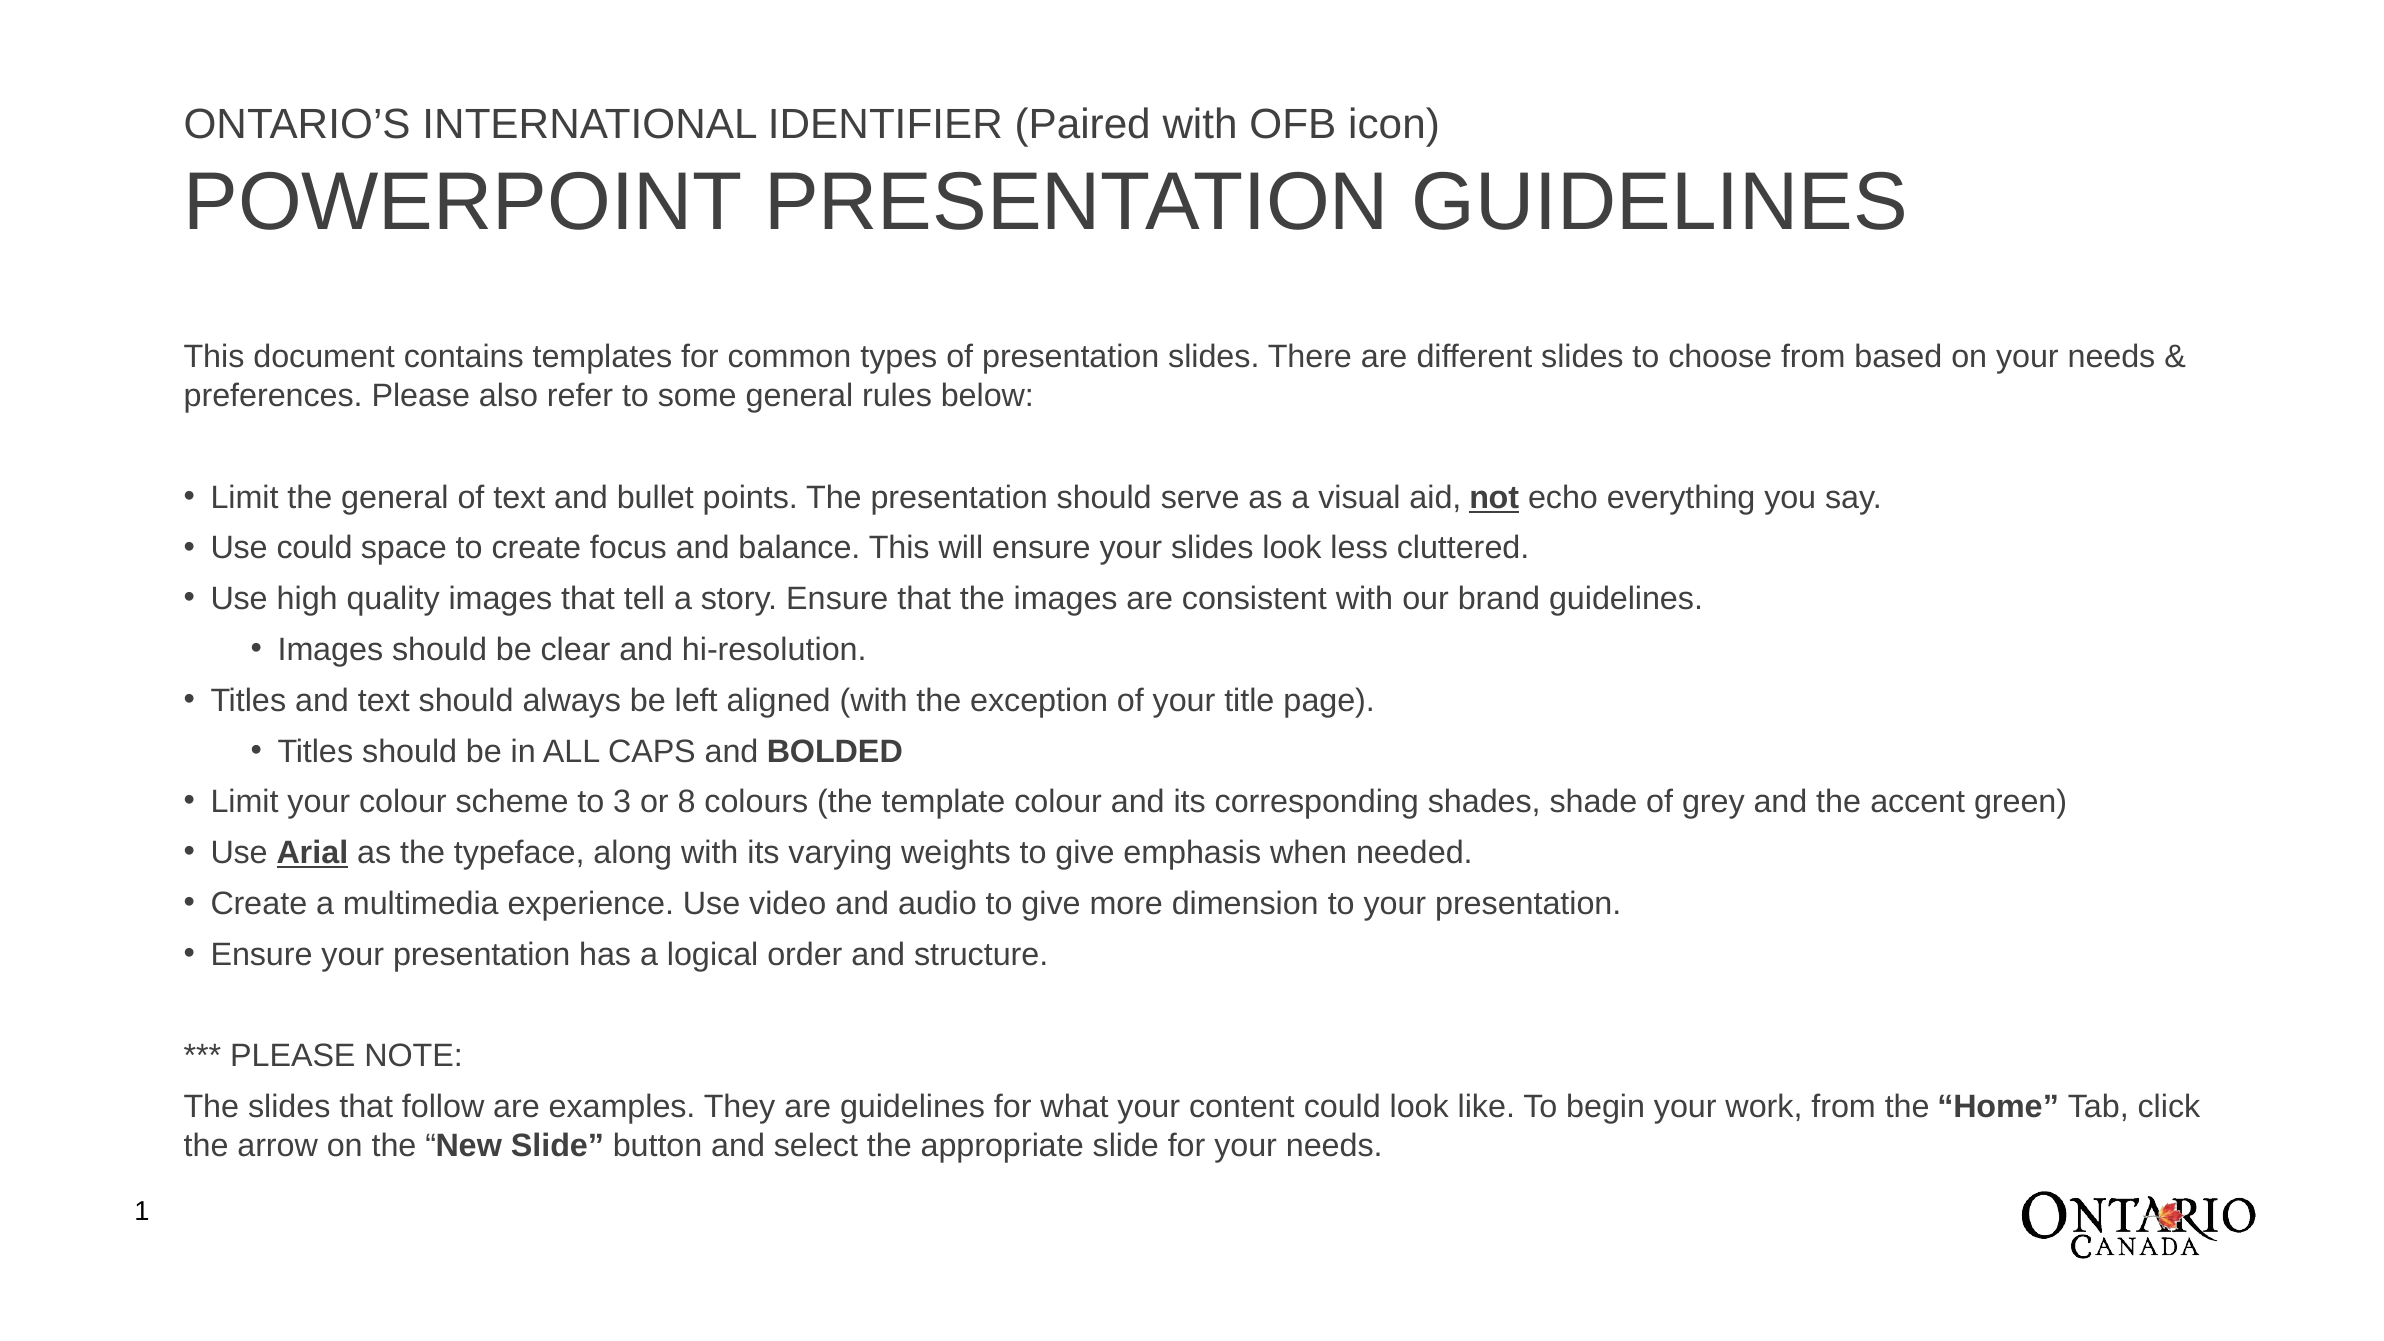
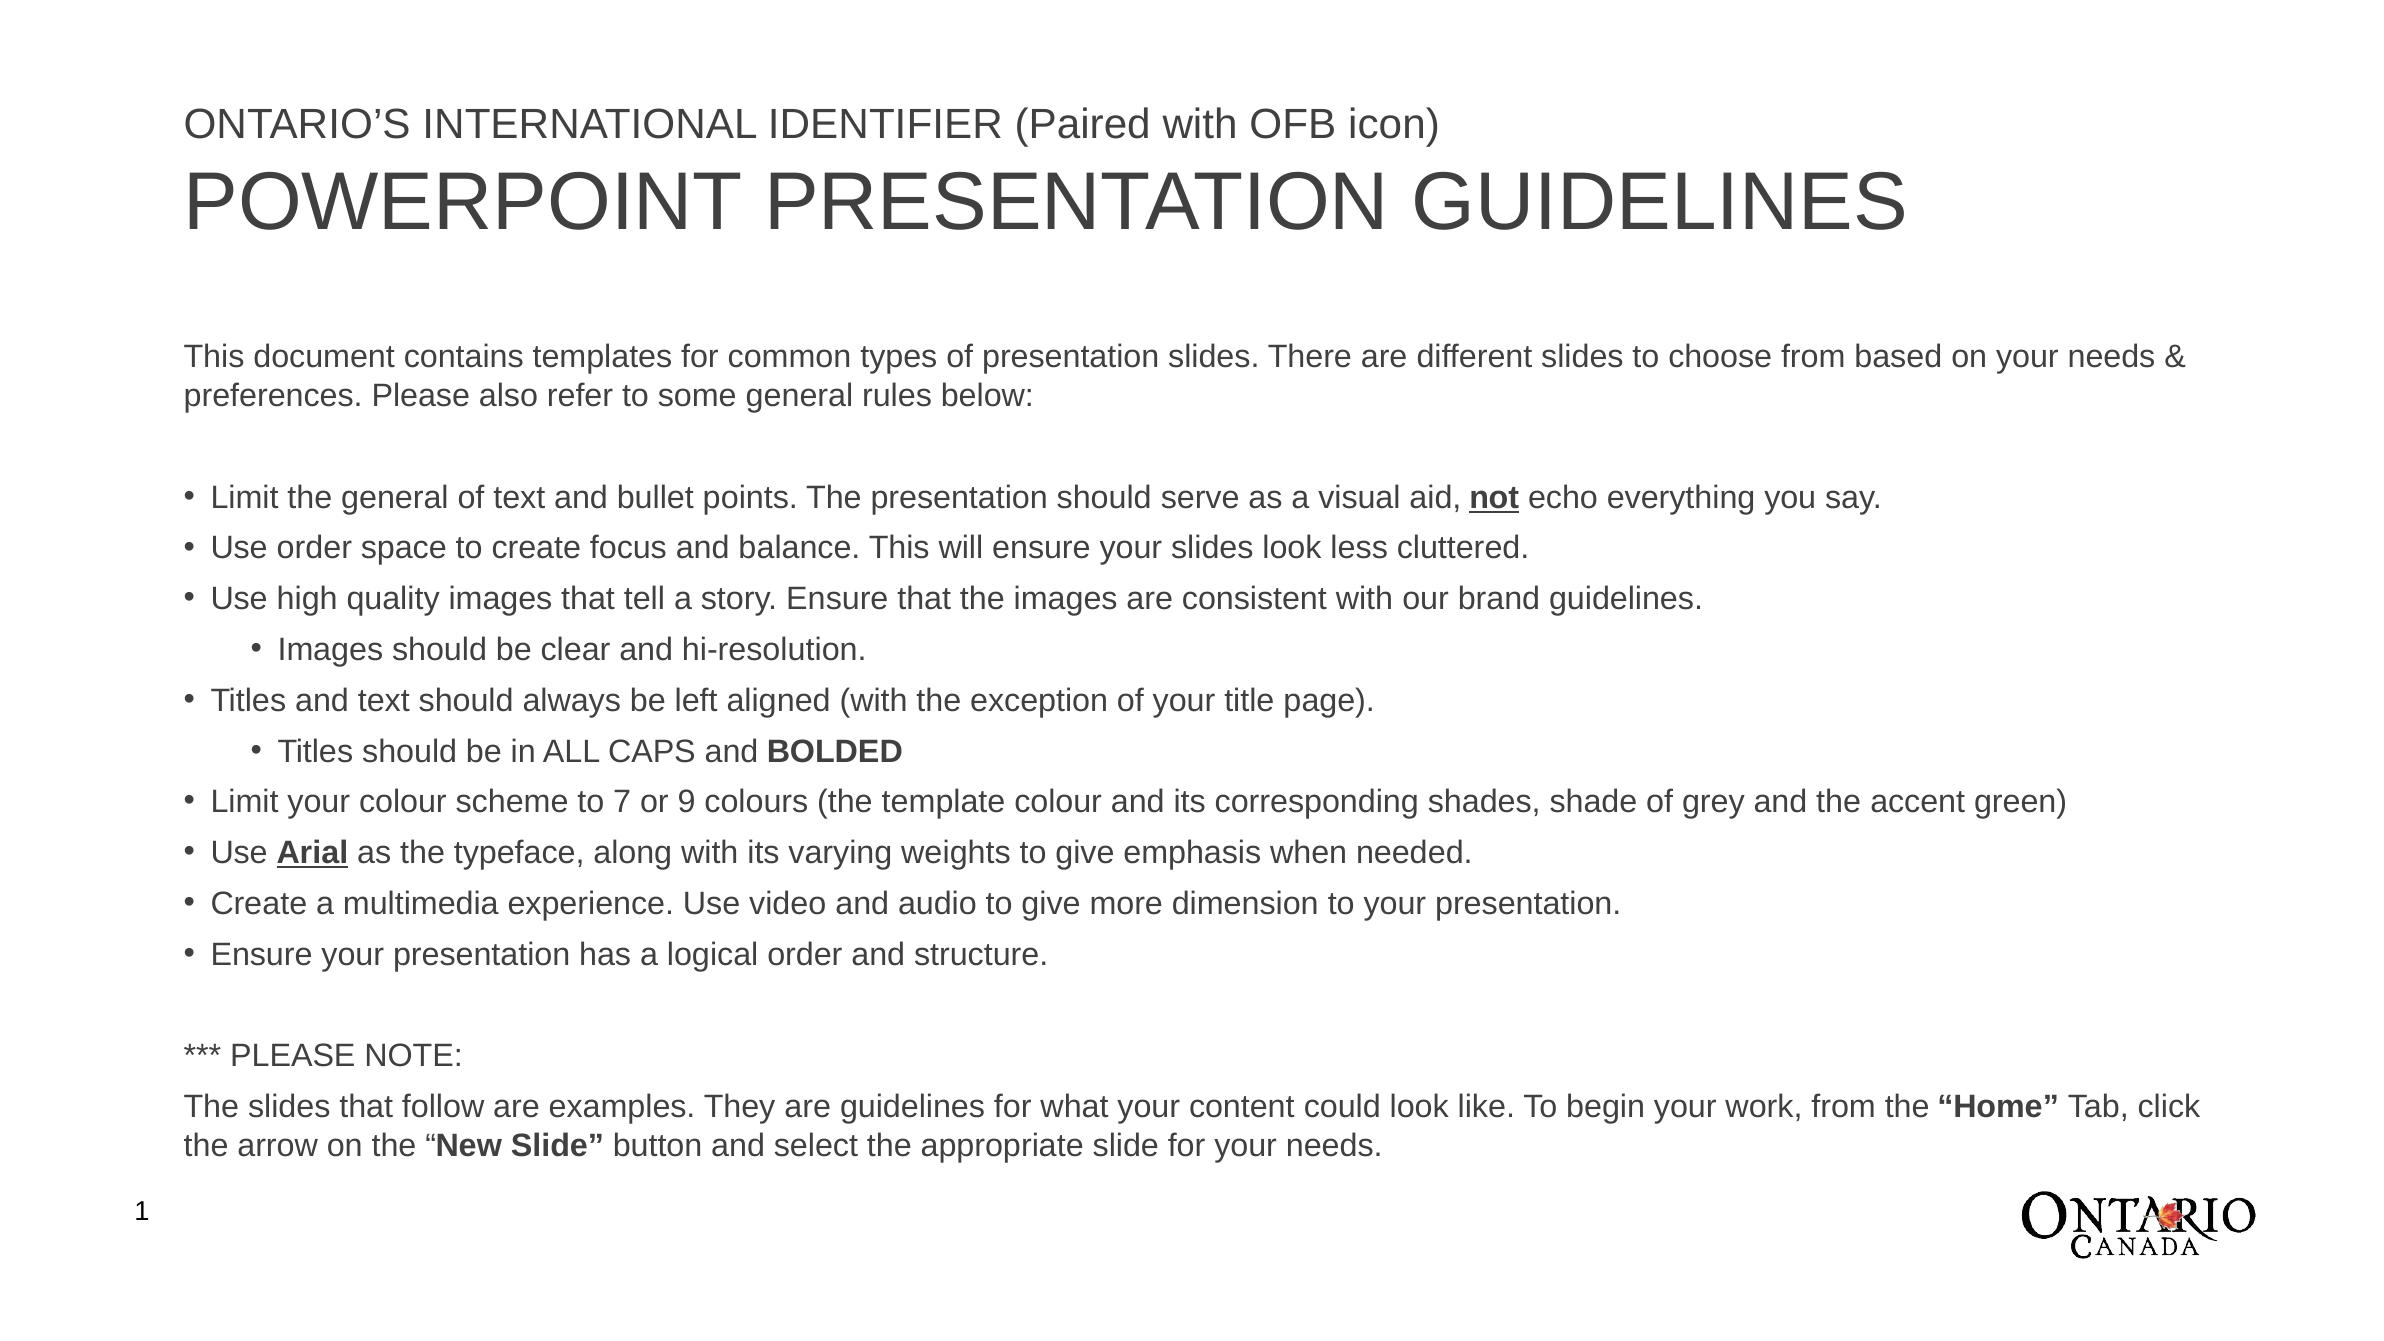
Use could: could -> order (314, 548)
3: 3 -> 7 (622, 802)
8: 8 -> 9 (687, 802)
